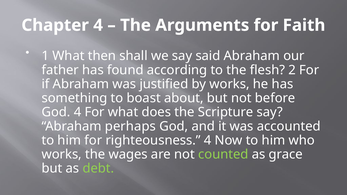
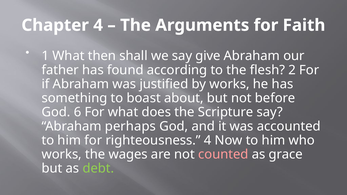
said: said -> give (208, 56)
God 4: 4 -> 6 (78, 112)
counted colour: light green -> pink (223, 154)
